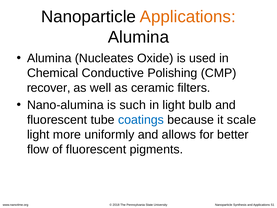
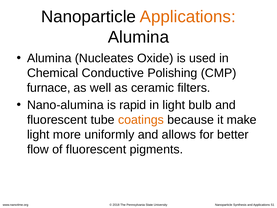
recover: recover -> furnace (49, 88)
such: such -> rapid (133, 105)
coatings colour: blue -> orange (141, 120)
scale: scale -> make (242, 120)
